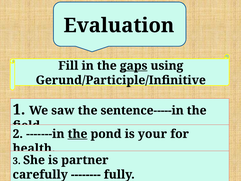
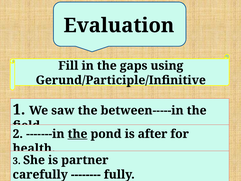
gaps underline: present -> none (134, 66)
sentence-----in: sentence-----in -> between-----in (142, 110)
your: your -> after (153, 134)
